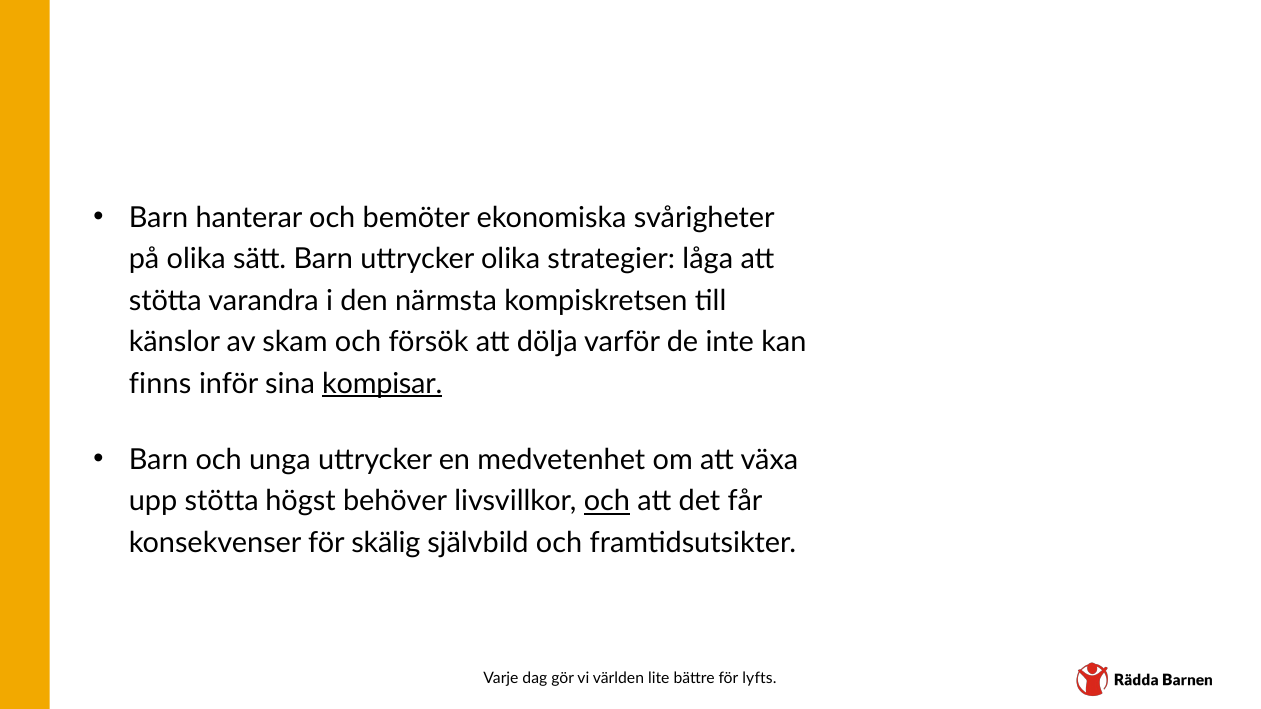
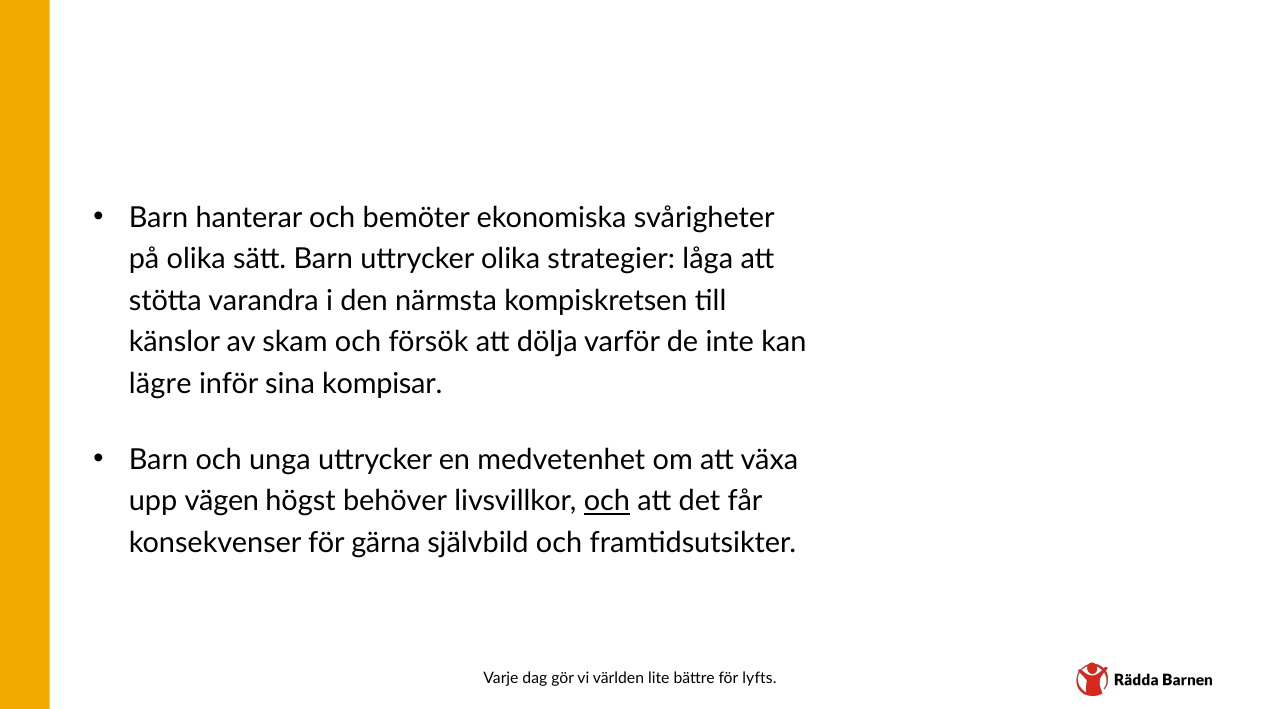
finns: finns -> lägre (160, 384)
kompisar underline: present -> none (382, 384)
upp stötta: stötta -> vägen (222, 502)
skälig: skälig -> gärna (386, 543)
